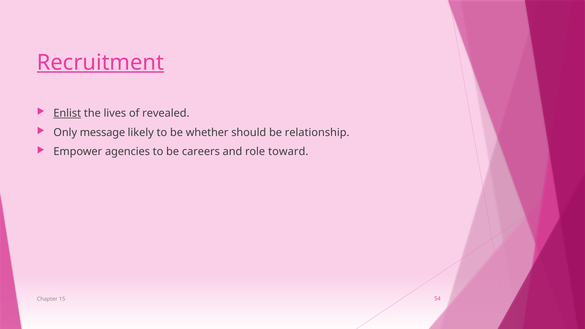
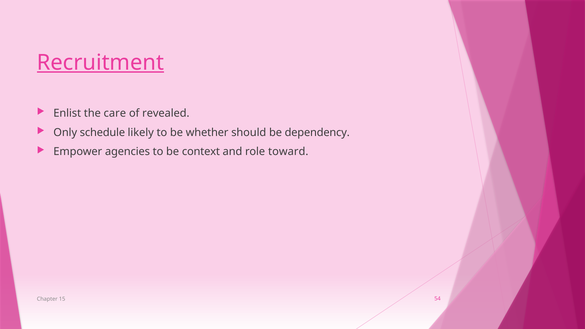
Enlist underline: present -> none (67, 113)
lives: lives -> care (115, 113)
message: message -> schedule (102, 132)
relationship: relationship -> dependency (317, 132)
careers: careers -> context (201, 152)
